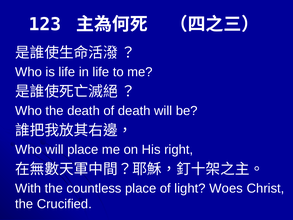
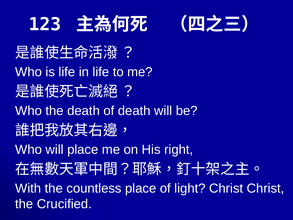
light Woes: Woes -> Christ (226, 188)
